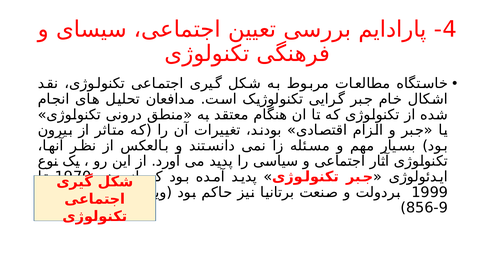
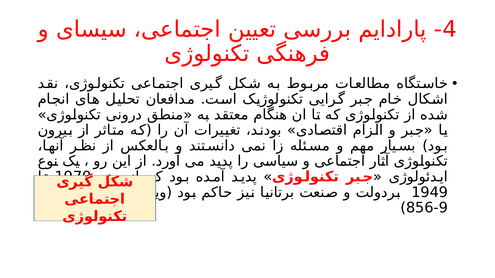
1999: 1999 -> 1949 (430, 193)
